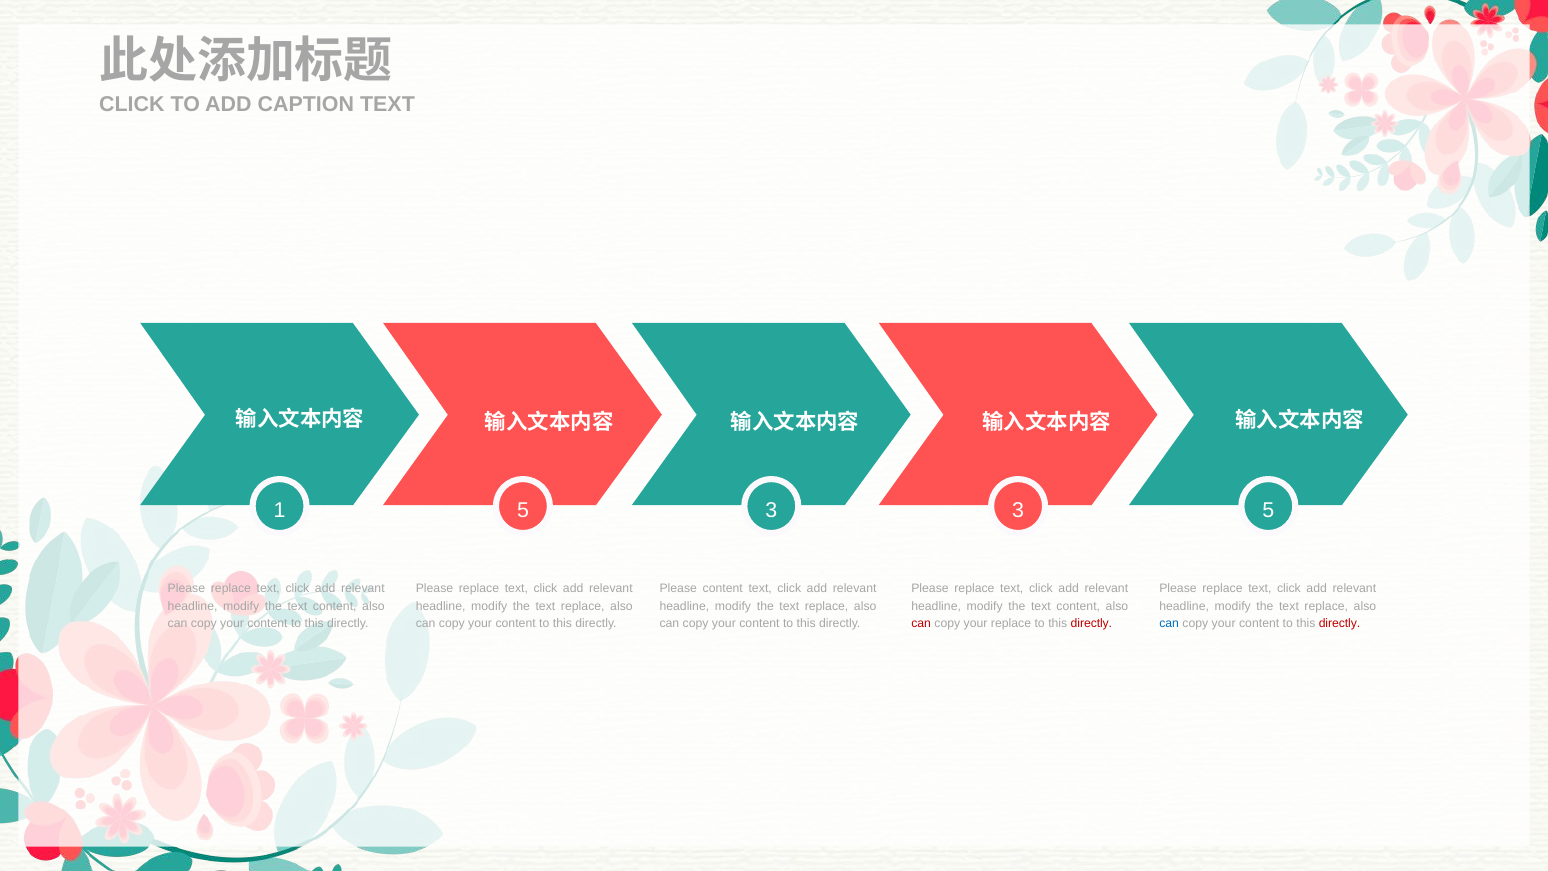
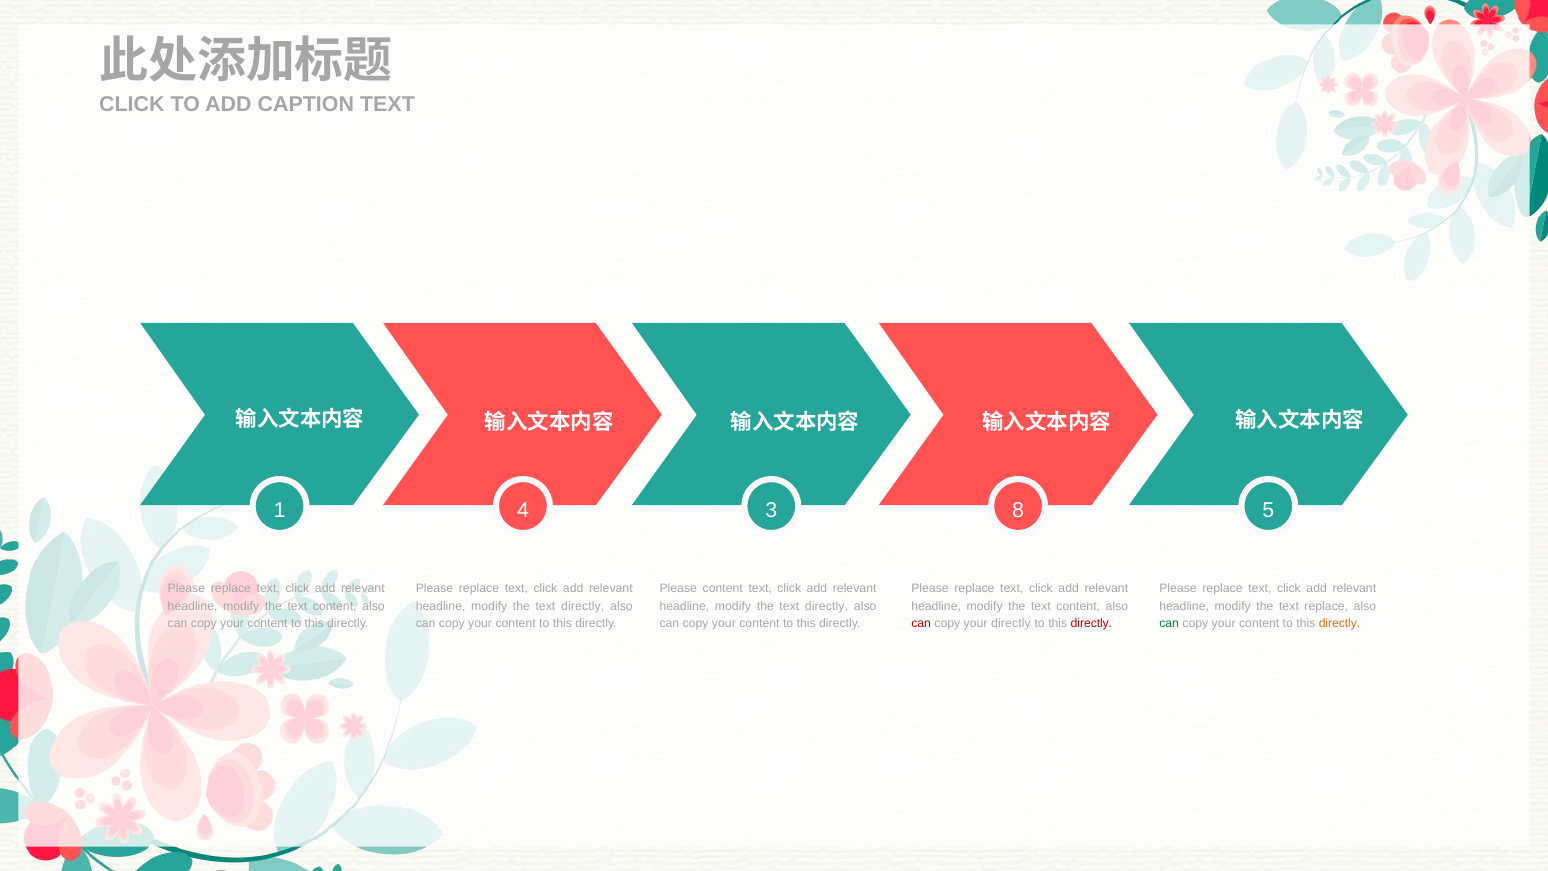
1 5: 5 -> 4 (523, 510)
3 3: 3 -> 8 (1018, 510)
replace: replace -> directly (583, 606)
replace: replace -> directly (827, 606)
your replace: replace -> directly (1011, 623)
can colour: blue -> green (1169, 623)
directly colour: red -> orange (1339, 623)
